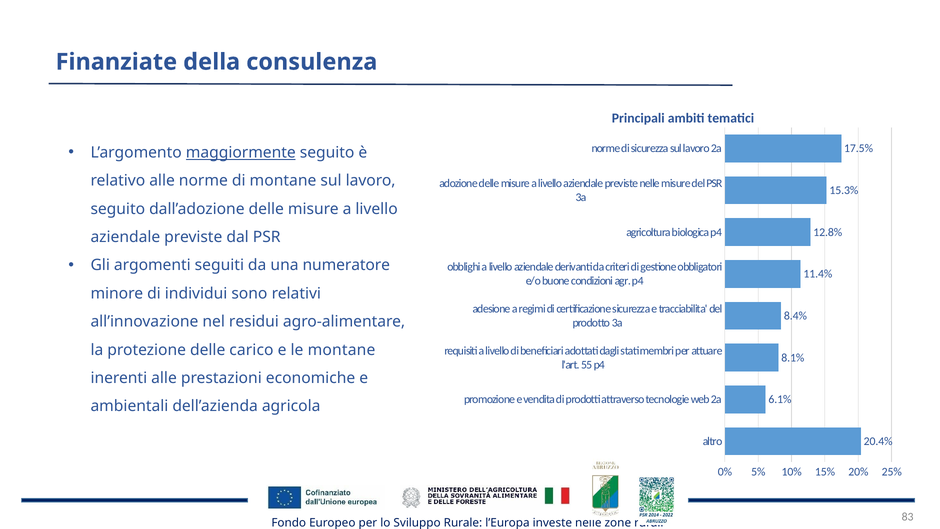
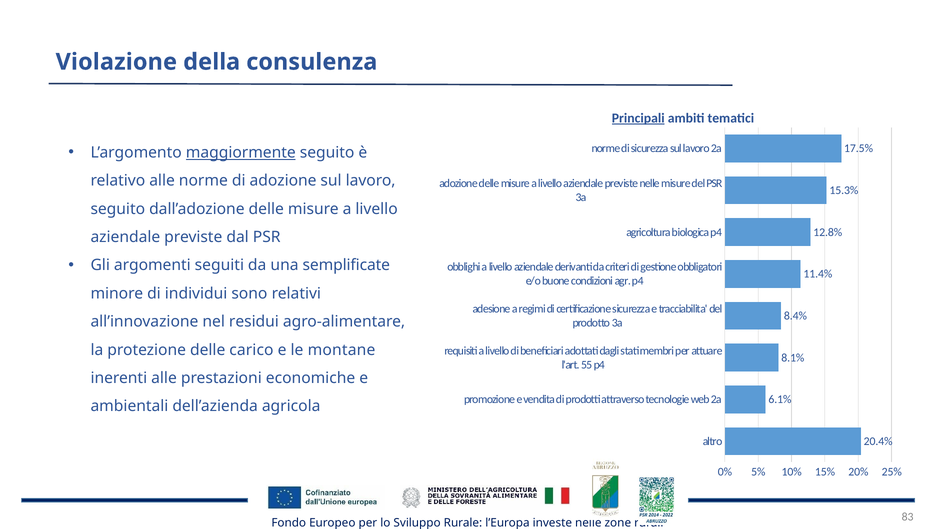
Finanziate: Finanziate -> Violazione (116, 62)
Principali underline: none -> present (638, 118)
di montane: montane -> adozione (283, 181)
numeratore: numeratore -> semplificate (346, 265)
